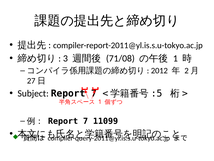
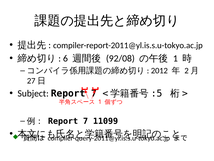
3: 3 -> 6 (66, 58)
71/08: 71/08 -> 92/08 (120, 58)
